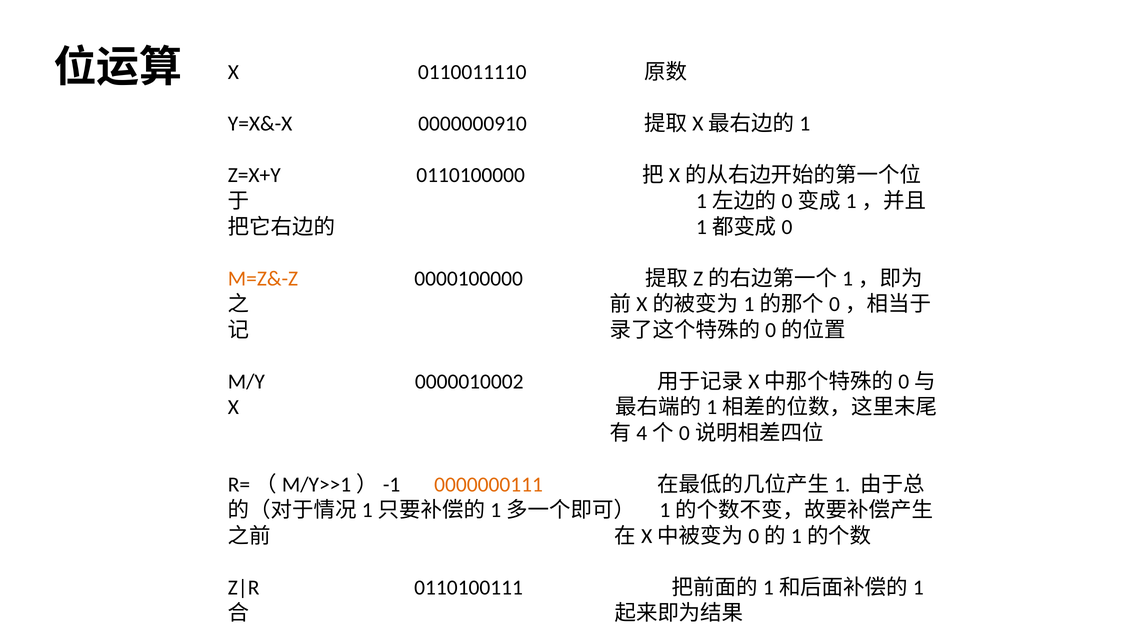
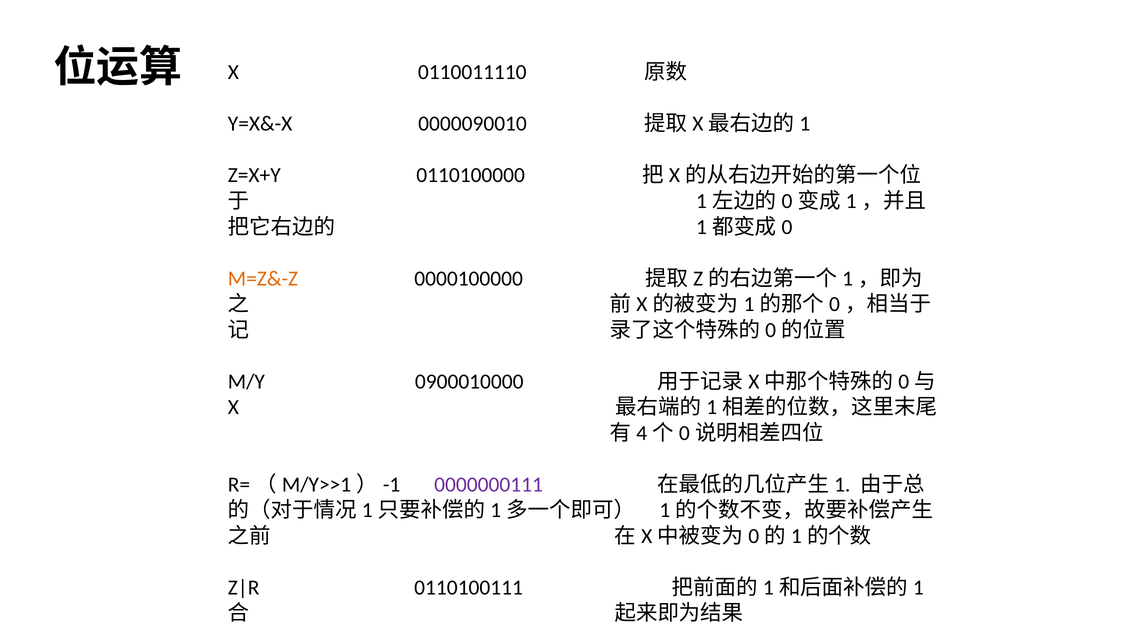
0000000910: 0000000910 -> 0000090010 (473, 124)
0000010002: 0000010002 -> 0900010000 (469, 382)
0000000111 colour: orange -> purple (489, 485)
